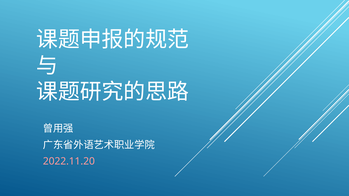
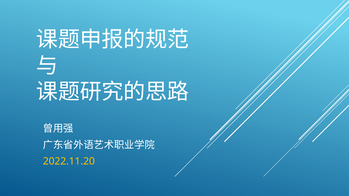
2022.11.20 colour: pink -> yellow (69, 162)
